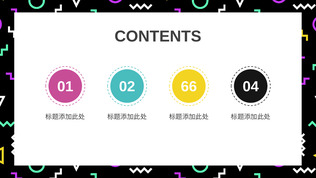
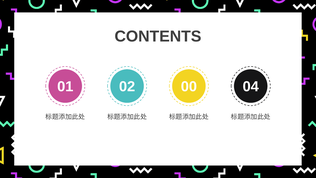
66: 66 -> 00 (189, 86)
